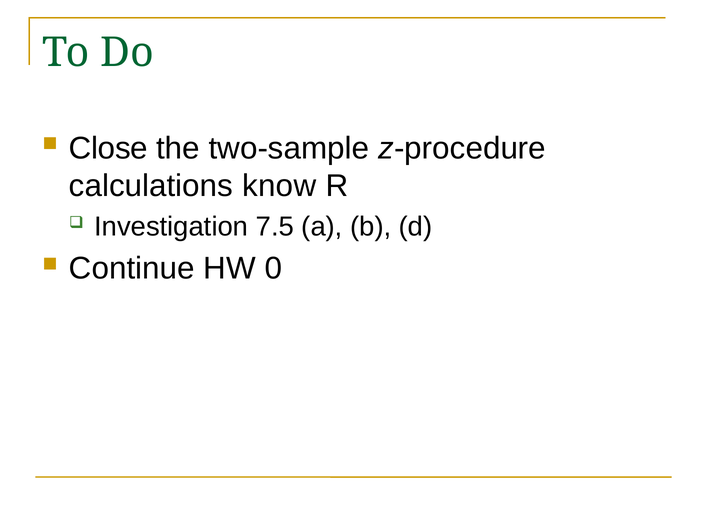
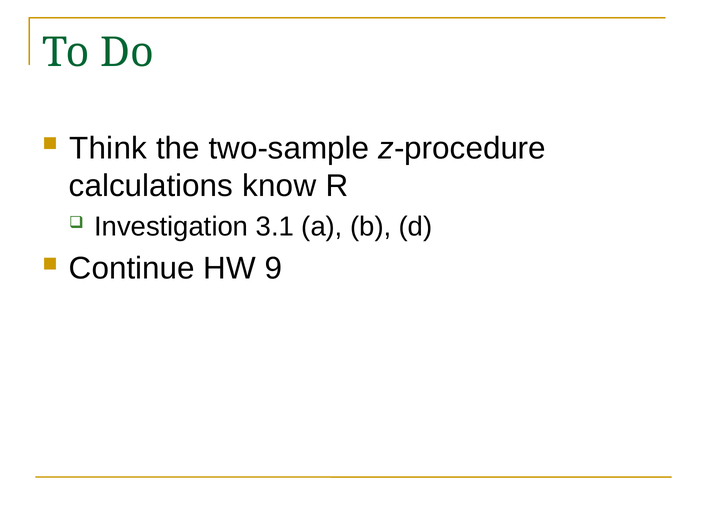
Close: Close -> Think (108, 148)
7.5: 7.5 -> 3.1 (275, 227)
0: 0 -> 9 (273, 269)
